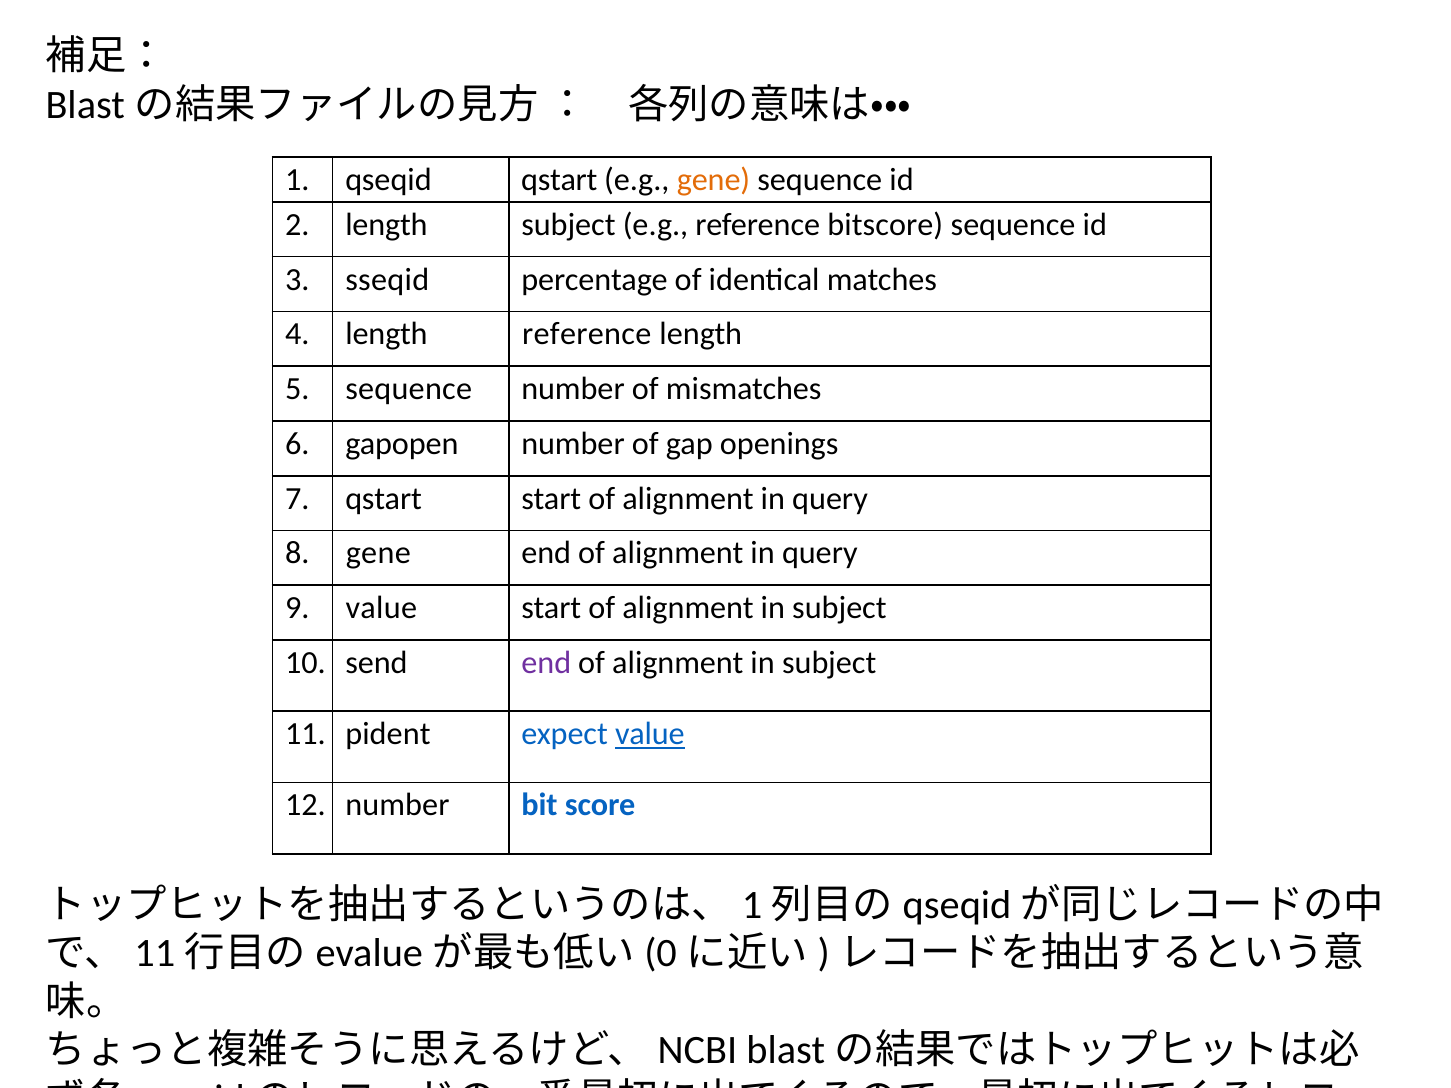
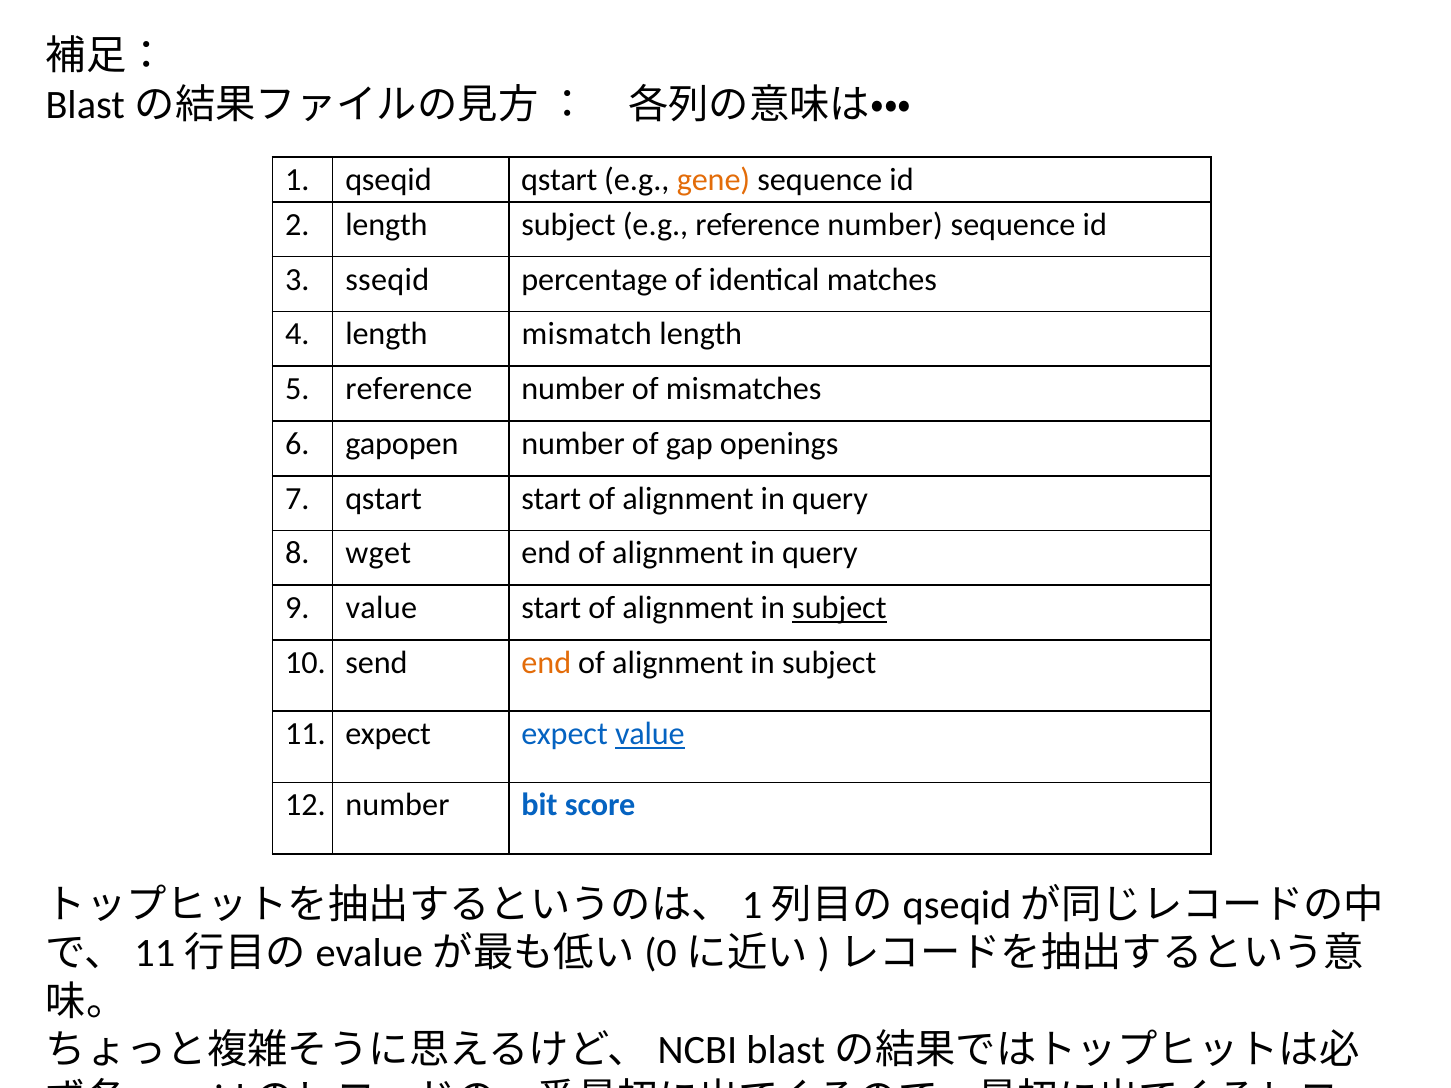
e.g reference bitscore: bitscore -> number (885, 225)
length reference: reference -> mismatch (587, 334)
5 sequence: sequence -> reference (409, 389)
8 gene: gene -> wget (378, 553)
subject underline: none -> present (839, 608)
end colour: purple -> orange (546, 663)
11 pident: pident -> expect (388, 734)
